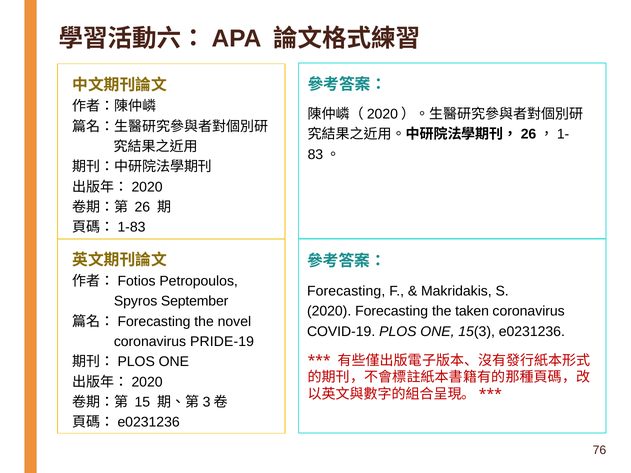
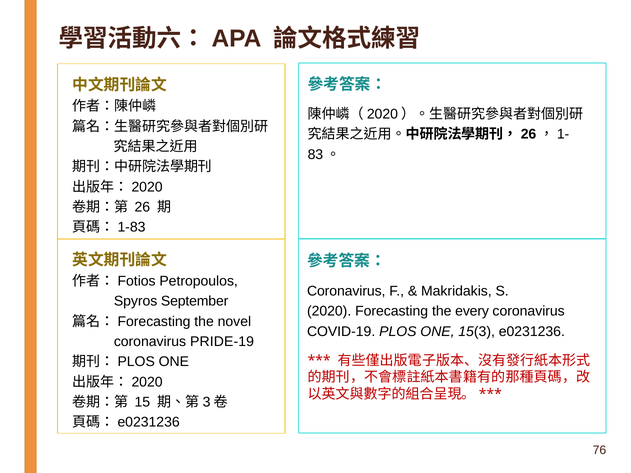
Forecasting: Forecasting -> Coronavirus (346, 291)
taken: taken -> every (472, 311)
